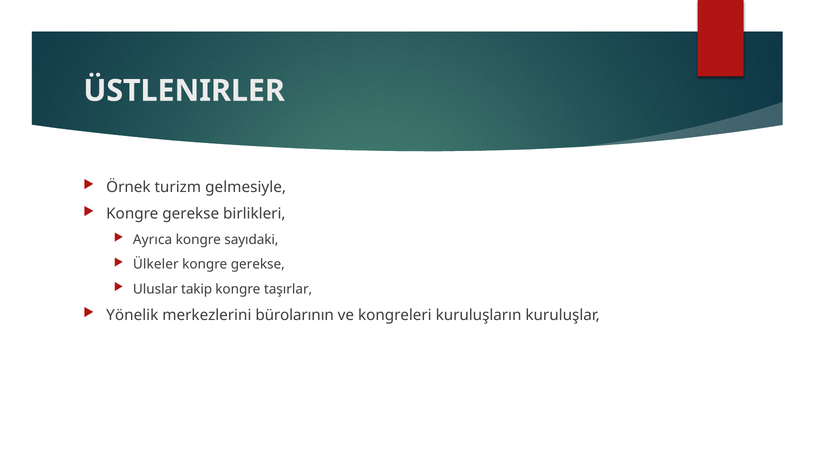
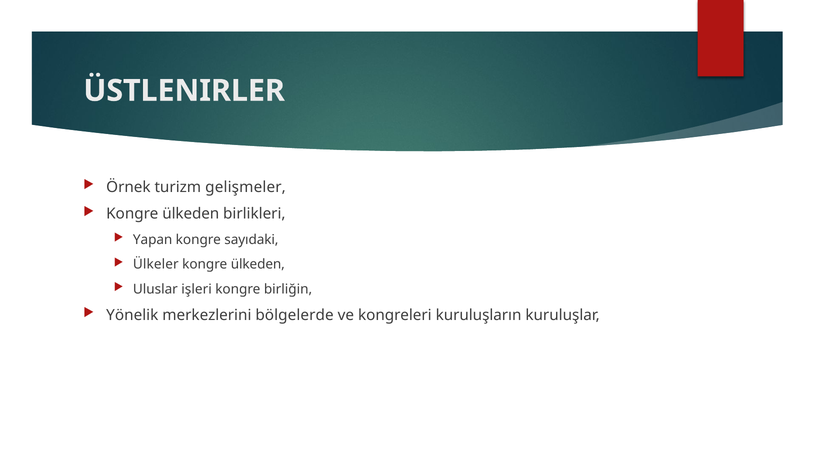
gelmesiyle: gelmesiyle -> gelişmeler (246, 187)
gerekse: gerekse -> ülkeden (191, 214)
Ayrıca: Ayrıca -> Yapan (153, 240)
gerekse: gerekse -> ülkeden (258, 265)
takip: takip -> işleri (197, 289)
taşırlar: taşırlar -> birliğin (288, 289)
bürolarının: bürolarının -> bölgelerde (295, 315)
